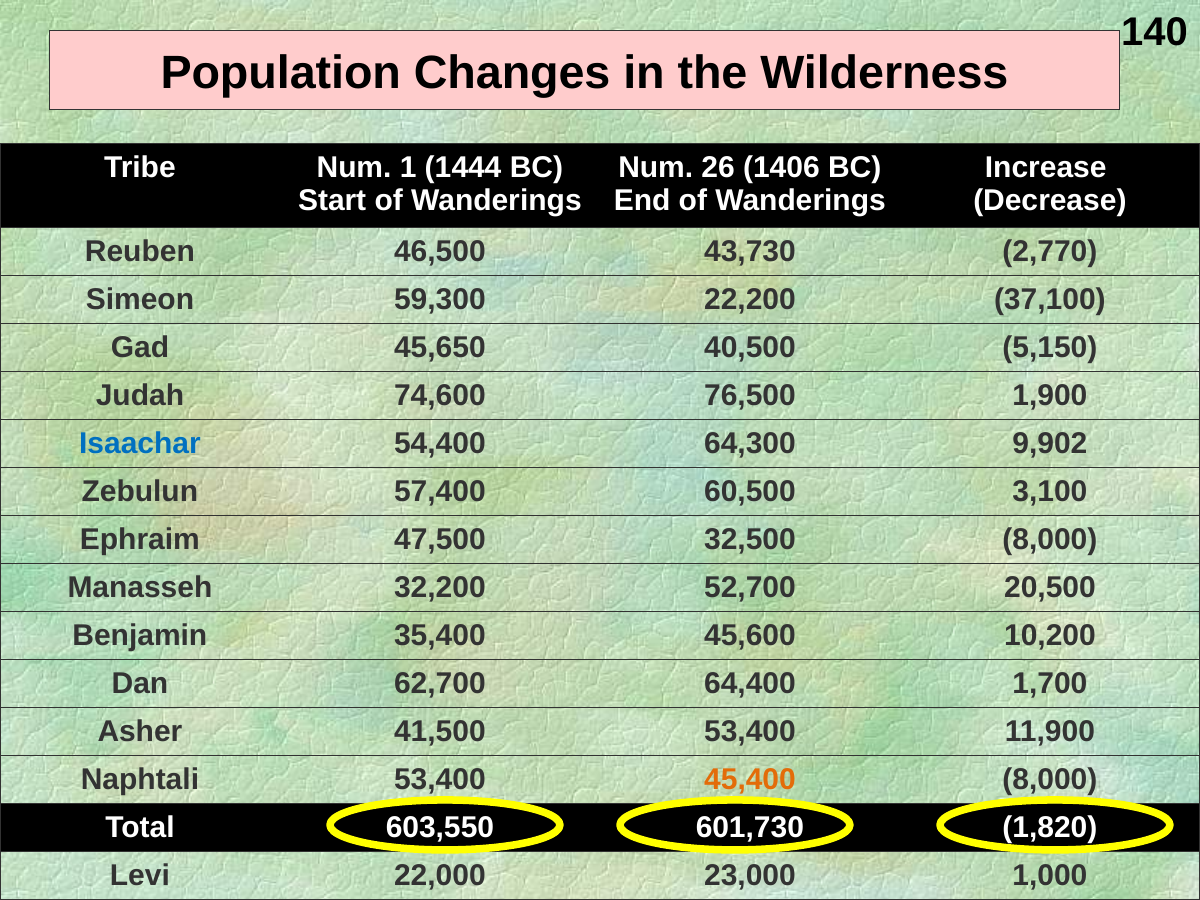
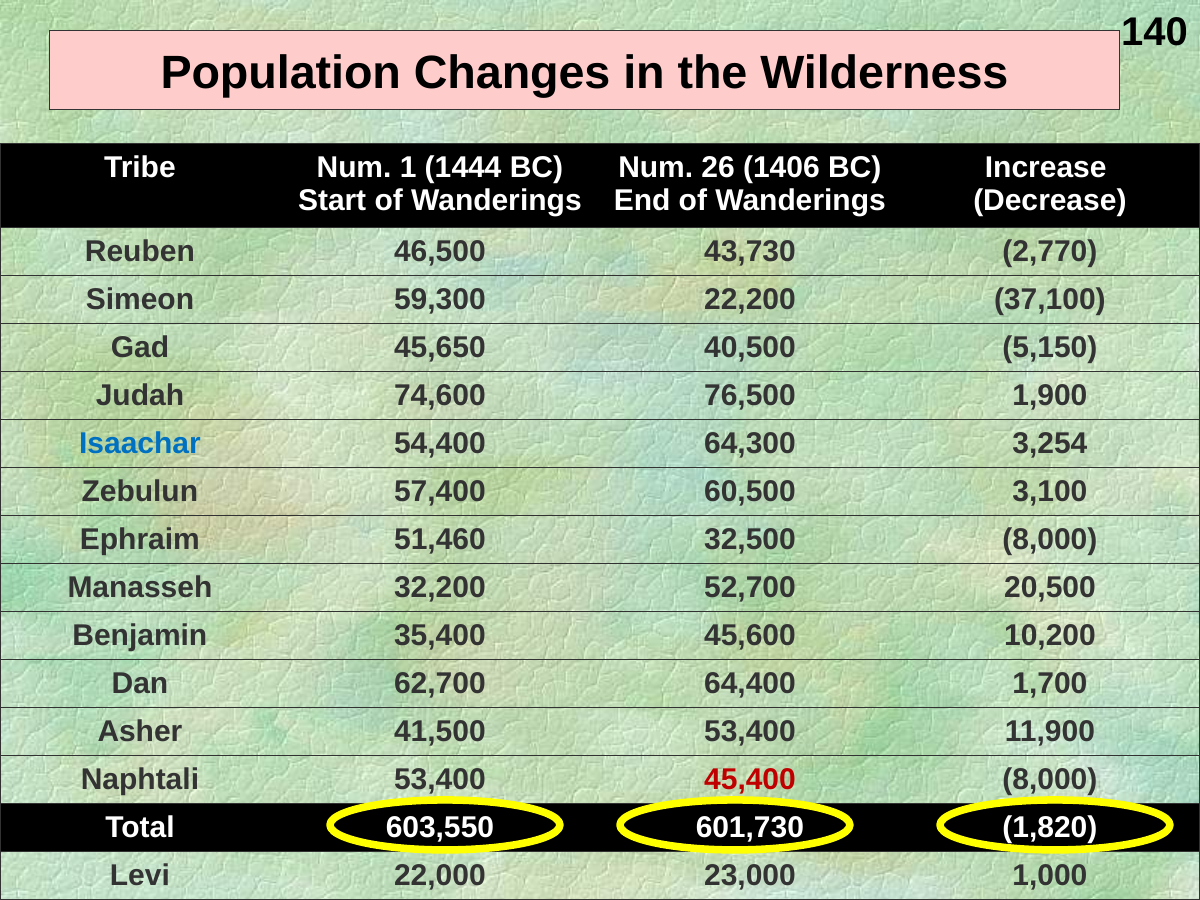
9,902: 9,902 -> 3,254 (1050, 443)
47,500: 47,500 -> 51,460 (440, 539)
45,400 colour: orange -> red (750, 779)
